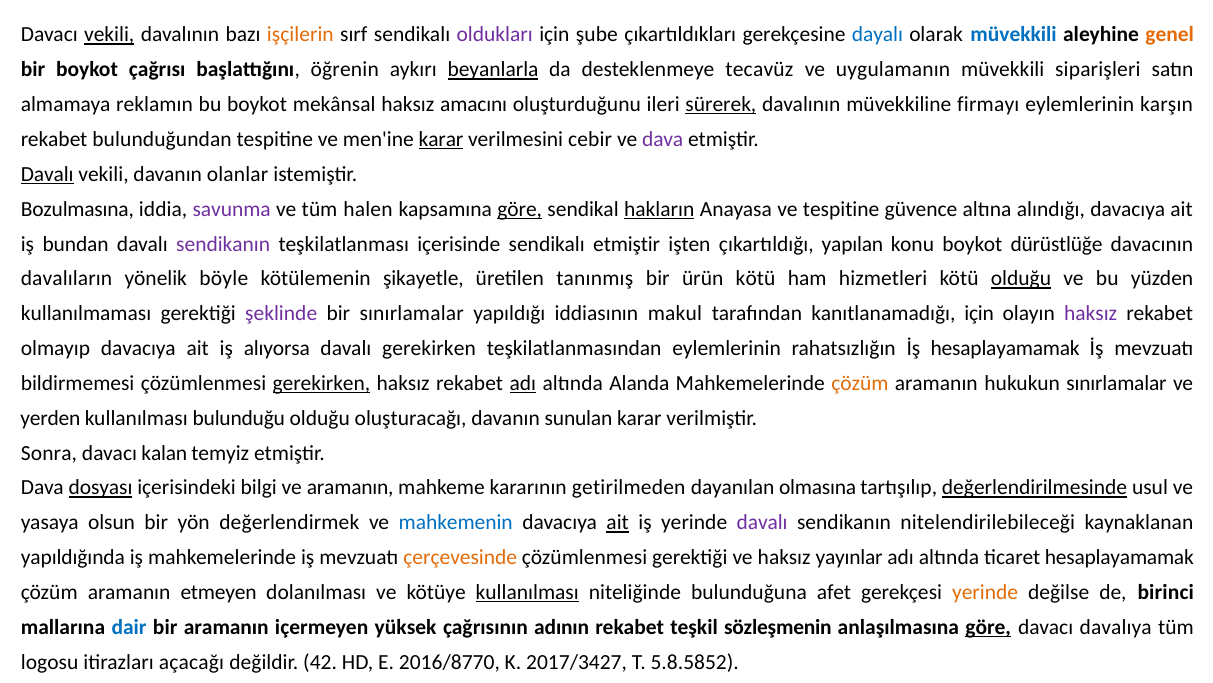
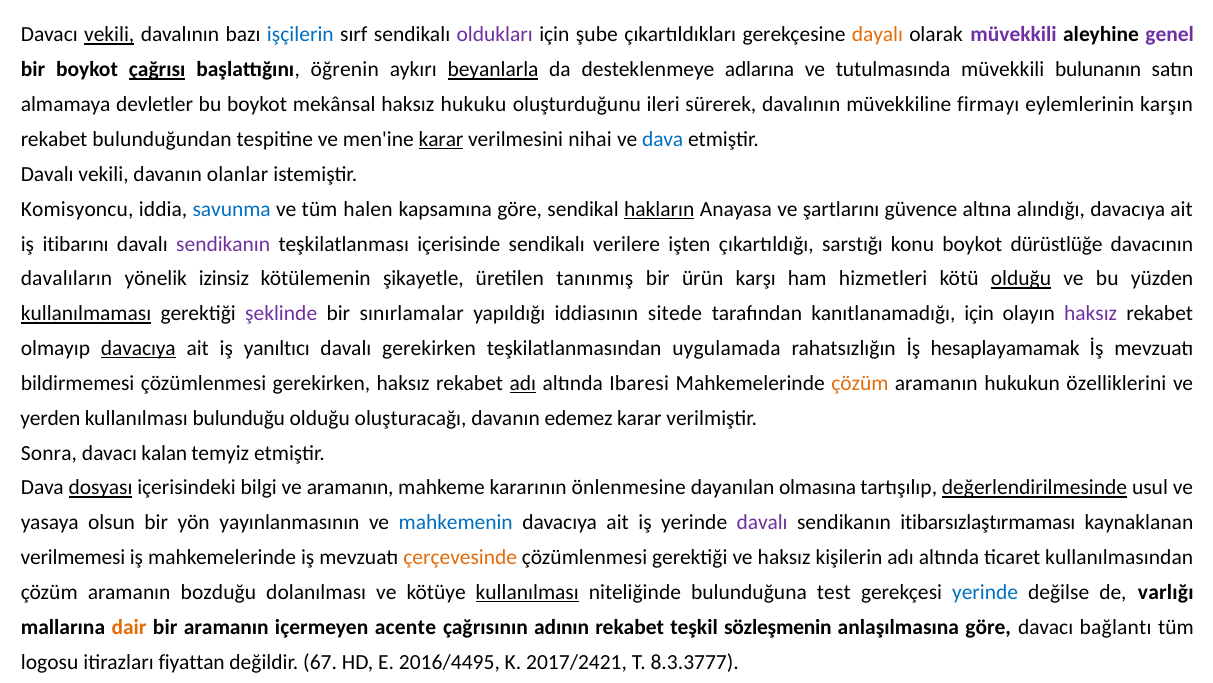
işçilerin colour: orange -> blue (300, 35)
dayalı colour: blue -> orange (877, 35)
müvekkili colour: blue -> purple (1014, 35)
genel colour: orange -> purple (1170, 35)
çağrısı underline: none -> present (157, 70)
tecavüz: tecavüz -> adlarına (760, 70)
uygulamanın: uygulamanın -> tutulmasında (893, 70)
siparişleri: siparişleri -> bulunanın (1098, 70)
reklamın: reklamın -> devletler (155, 104)
amacını: amacını -> hukuku (474, 104)
sürerek underline: present -> none (721, 104)
cebir: cebir -> nihai (590, 139)
dava colour: purple -> blue (663, 139)
Davalı underline: present -> none (47, 174)
Bozulmasına: Bozulmasına -> Komisyoncu (77, 209)
savunma colour: purple -> blue (232, 209)
göre underline: present -> none (520, 209)
ve tespitine: tespitine -> şartlarını (841, 209)
bundan: bundan -> itibarını (76, 244)
sendikalı etmiştir: etmiştir -> verilere (627, 244)
yapılan: yapılan -> sarstığı (852, 244)
böyle: böyle -> izinsiz (224, 279)
ürün kötü: kötü -> karşı (756, 279)
kullanılmaması underline: none -> present (86, 313)
makul: makul -> sitede (675, 313)
davacıya underline: none -> present (138, 348)
alıyorsa: alıyorsa -> yanıltıcı (277, 348)
teşkilatlanmasından eylemlerinin: eylemlerinin -> uygulamada (726, 348)
gerekirken underline: present -> none (321, 383)
Alanda: Alanda -> Ibaresi (639, 383)
hukukun sınırlamalar: sınırlamalar -> özelliklerini (1116, 383)
sunulan: sunulan -> edemez (579, 418)
getirilmeden: getirilmeden -> önlenmesine (629, 487)
değerlendirmek: değerlendirmek -> yayınlanmasının (289, 522)
ait underline: present -> none (618, 522)
nitelendirilebileceği: nitelendirilebileceği -> itibarsızlaştırmaması (988, 522)
yapıldığında: yapıldığında -> verilmemesi (73, 557)
yayınlar: yayınlar -> kişilerin (849, 557)
ticaret hesaplayamamak: hesaplayamamak -> kullanılmasından (1119, 557)
etmeyen: etmeyen -> bozduğu (218, 592)
afet: afet -> test (834, 592)
yerinde colour: orange -> blue (985, 592)
birinci: birinci -> varlığı (1166, 592)
dair colour: blue -> orange (129, 627)
yüksek: yüksek -> acente (406, 627)
göre underline: present -> none (988, 627)
davalıya: davalıya -> bağlantı (1116, 627)
açacağı: açacağı -> fiyattan (192, 661)
42: 42 -> 67 (320, 661)
2016/8770: 2016/8770 -> 2016/4495 (449, 661)
2017/3427: 2017/3427 -> 2017/2421 (577, 661)
5.8.5852: 5.8.5852 -> 8.3.3777 (695, 661)
